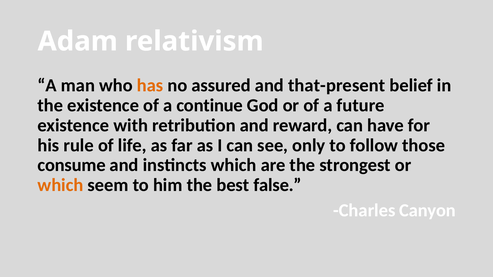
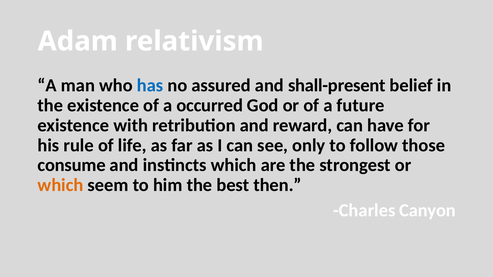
has colour: orange -> blue (150, 86)
that-present: that-present -> shall-present (337, 86)
continue: continue -> occurred (210, 106)
false: false -> then (277, 185)
